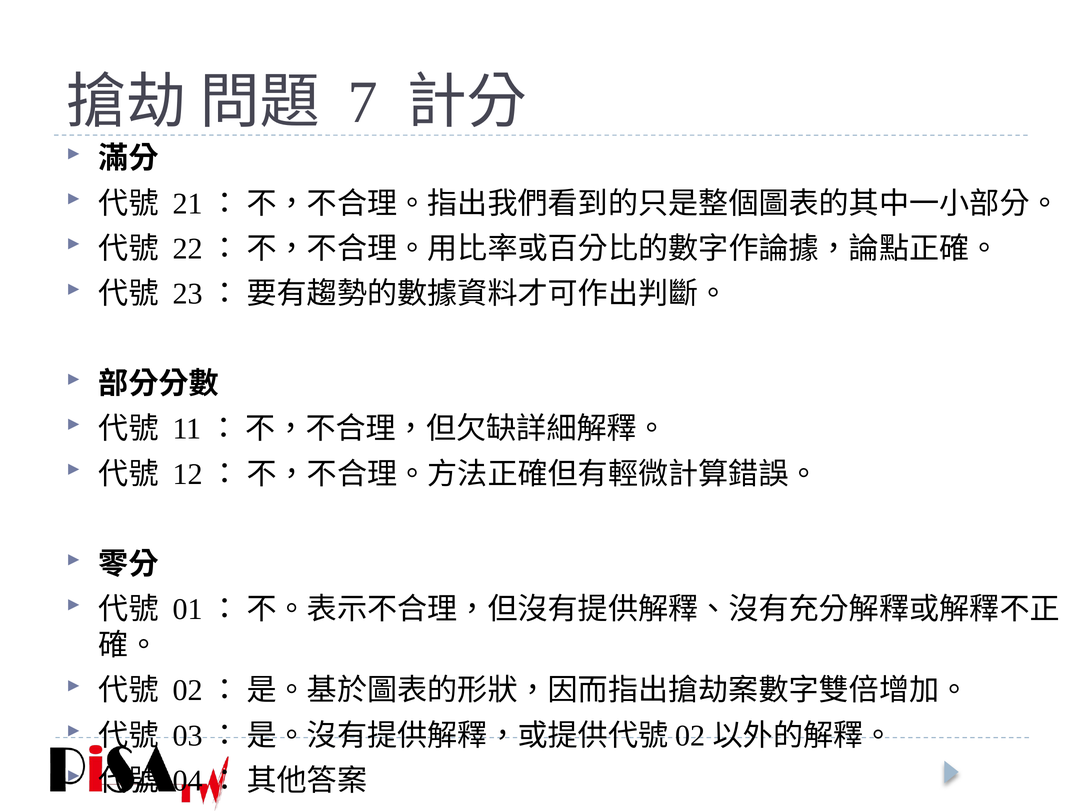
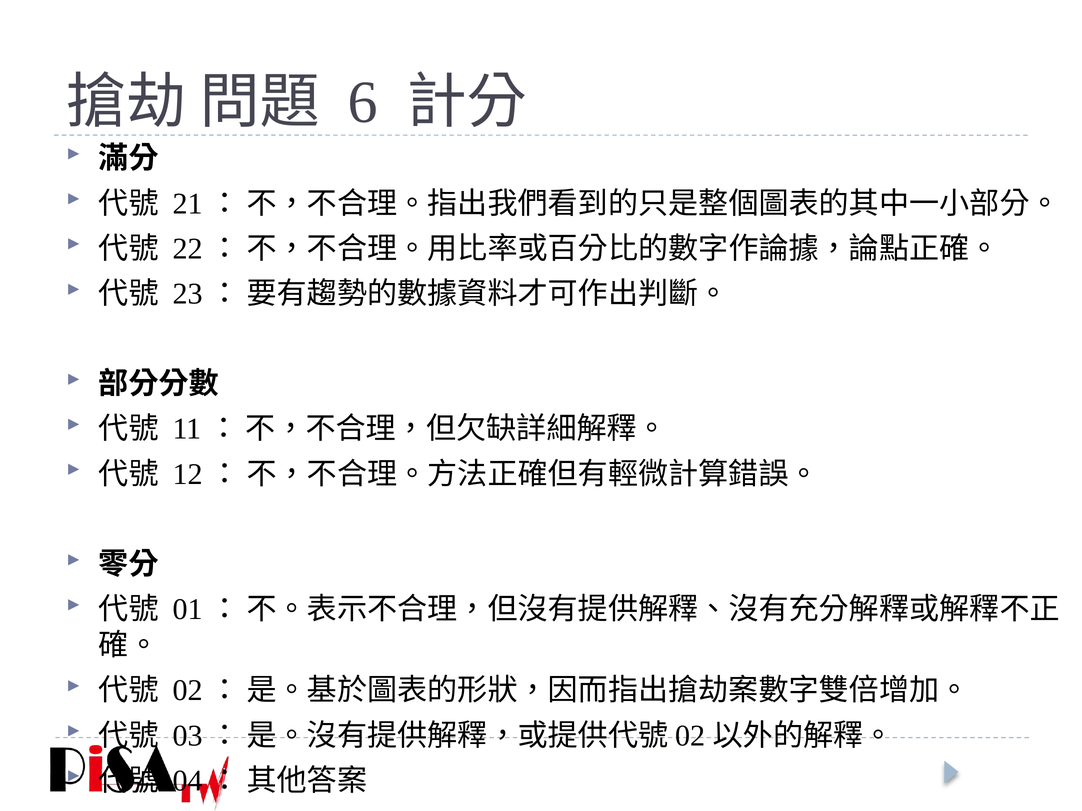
7: 7 -> 6 (363, 102)
